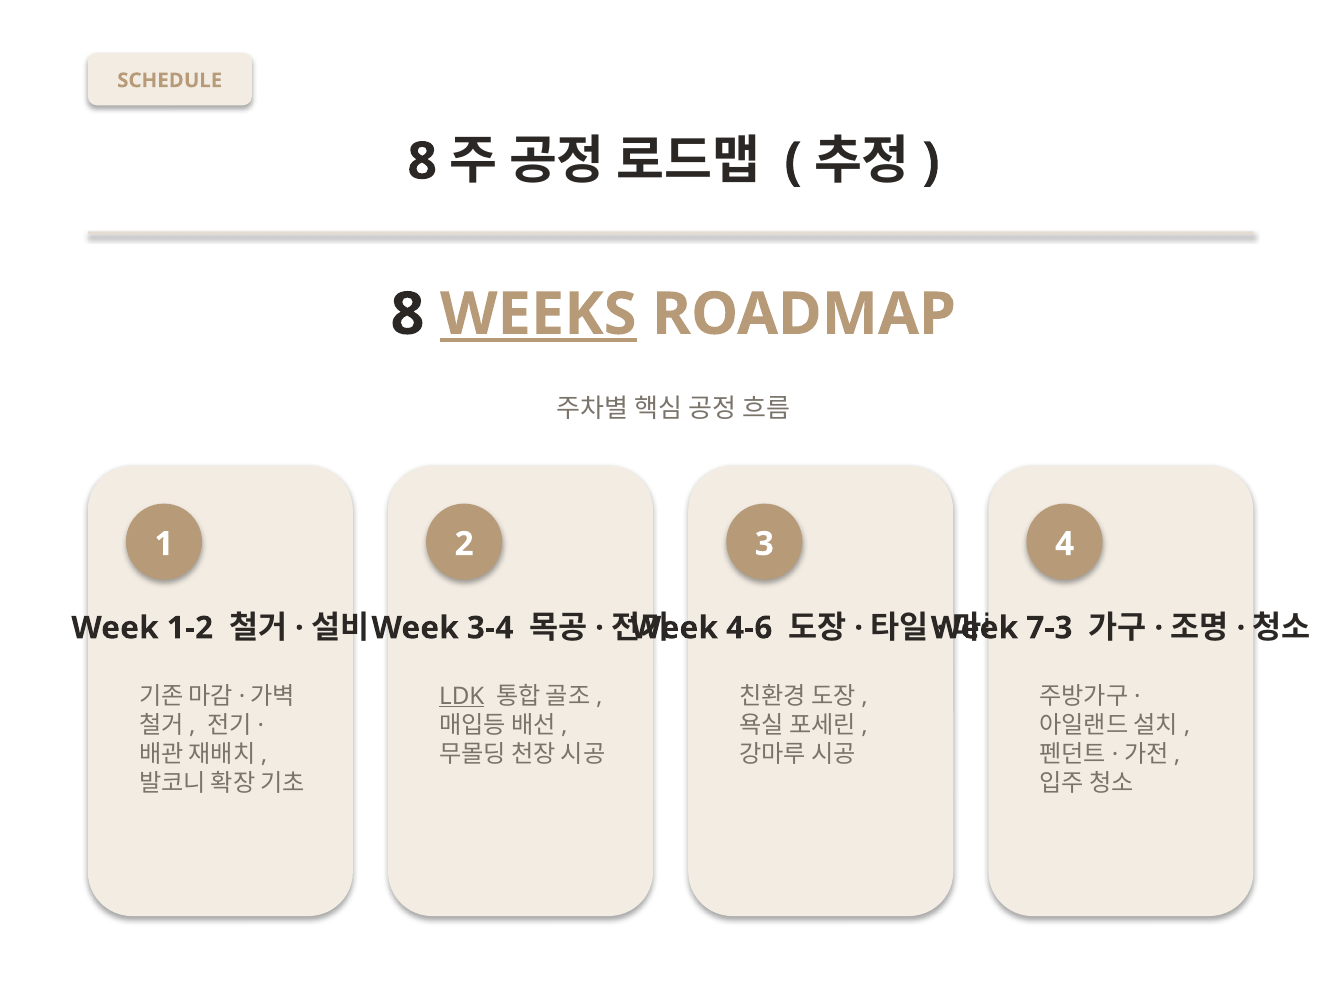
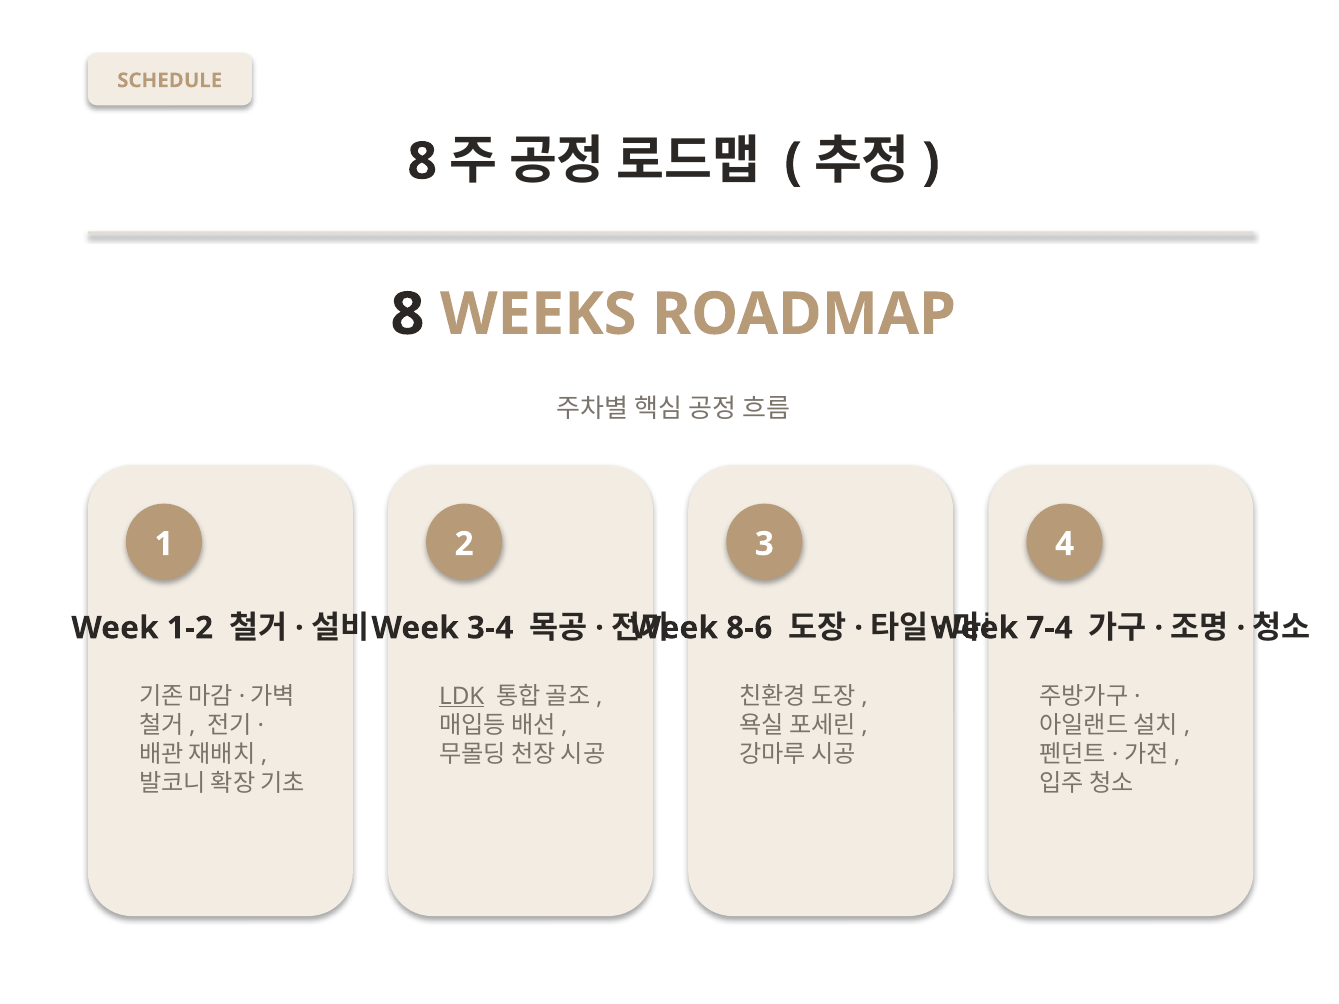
WEEKS underline: present -> none (538, 314)
4-6: 4-6 -> 8-6 (749, 628)
7-3: 7-3 -> 7-4 (1049, 628)
